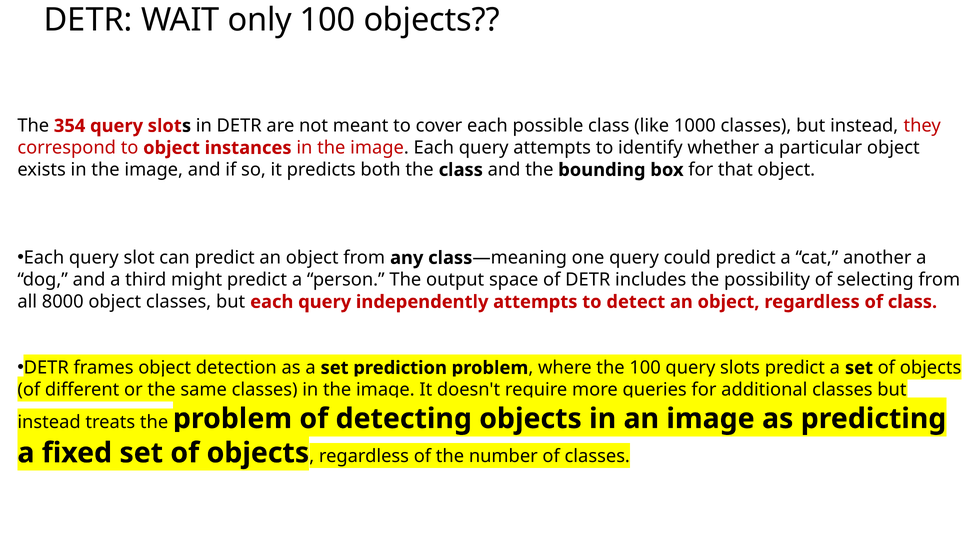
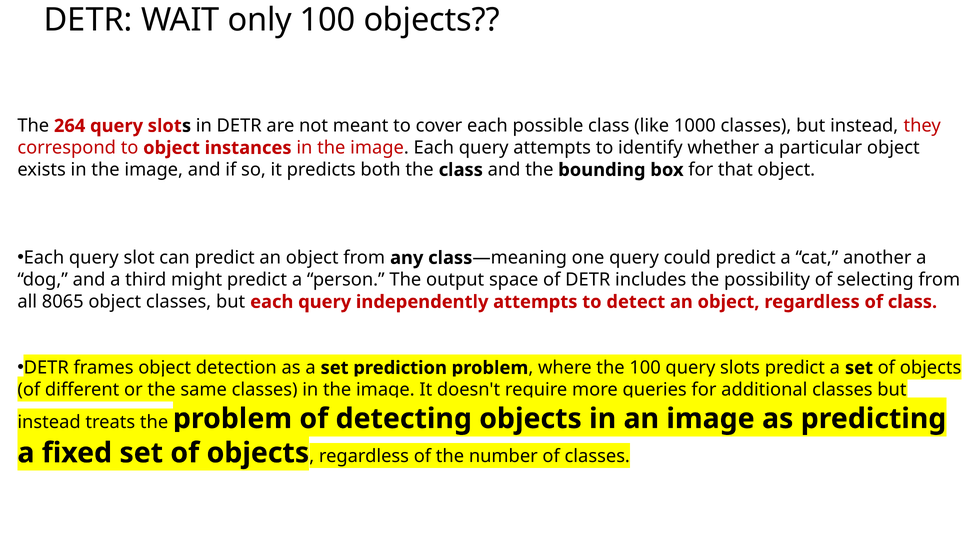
354: 354 -> 264 (70, 126)
8000: 8000 -> 8065 (63, 302)
